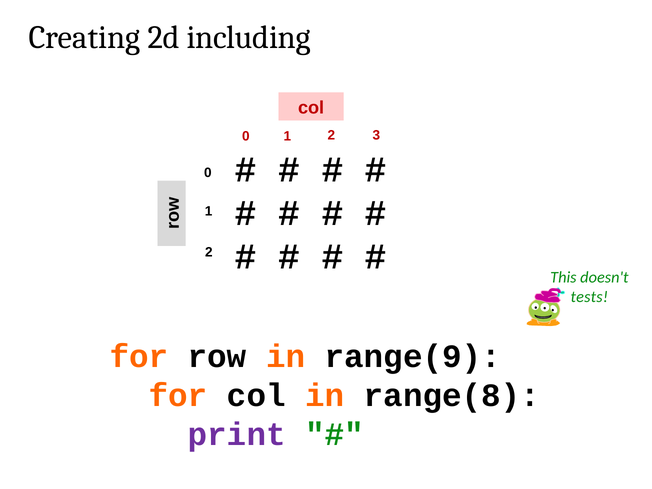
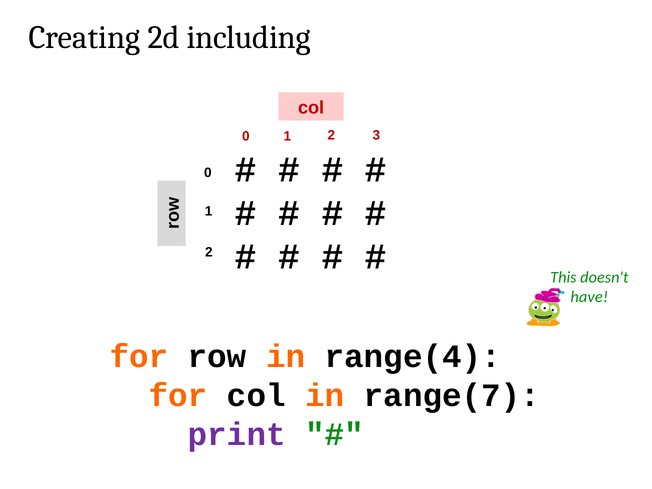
tests: tests -> have (589, 297)
range(9: range(9 -> range(4 (413, 356)
range(8: range(8 -> range(7 (452, 395)
